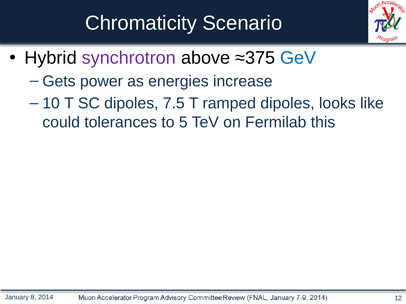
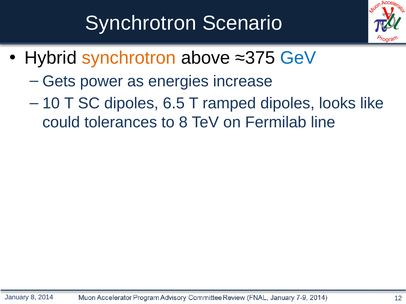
Chromaticity: Chromaticity -> Synchrotron (141, 23)
synchrotron colour: purple -> orange (129, 58)
7.5: 7.5 -> 6.5 (174, 104)
to 5: 5 -> 8 (183, 123)
this: this -> line (323, 123)
